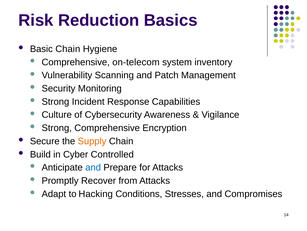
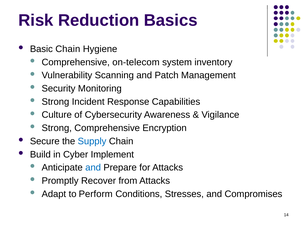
Supply colour: orange -> blue (92, 141)
Controlled: Controlled -> Implement (112, 154)
Hacking: Hacking -> Perform (96, 193)
